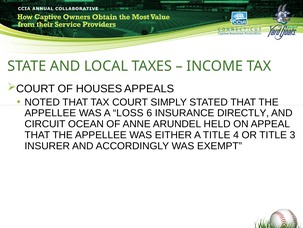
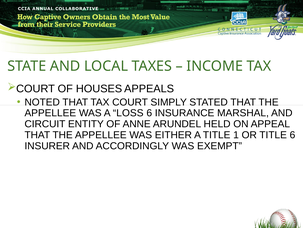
DIRECTLY: DIRECTLY -> MARSHAL (243, 113)
OCEAN: OCEAN -> ENTITY (86, 124)
4: 4 -> 1 (236, 135)
TITLE 3: 3 -> 6 (292, 135)
